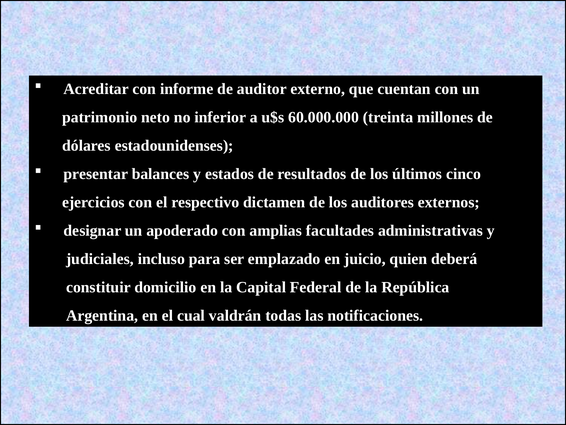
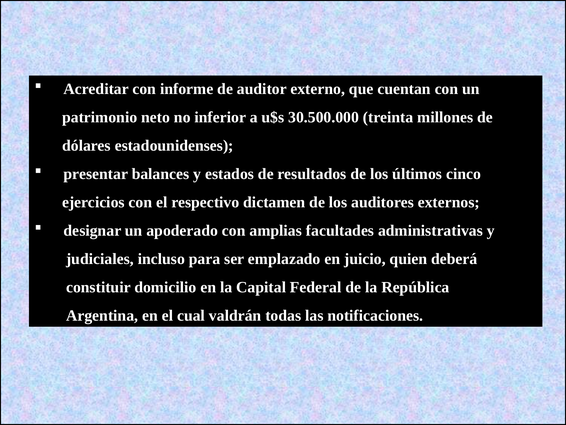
60.000.000: 60.000.000 -> 30.500.000 (324, 117)
